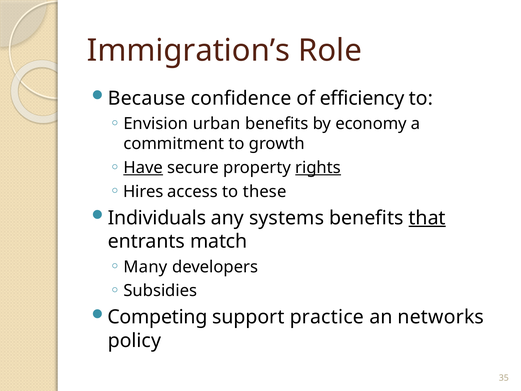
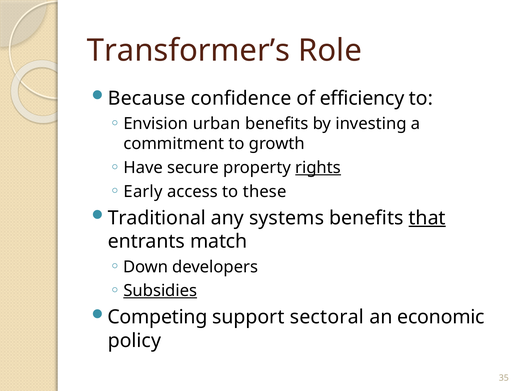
Immigration’s: Immigration’s -> Transformer’s (189, 50)
economy: economy -> investing (371, 124)
Have underline: present -> none (143, 168)
Hires: Hires -> Early (143, 191)
Individuals: Individuals -> Traditional (157, 218)
Many: Many -> Down (146, 267)
Subsidies underline: none -> present (160, 291)
practice: practice -> sectoral (327, 317)
networks: networks -> economic (441, 317)
